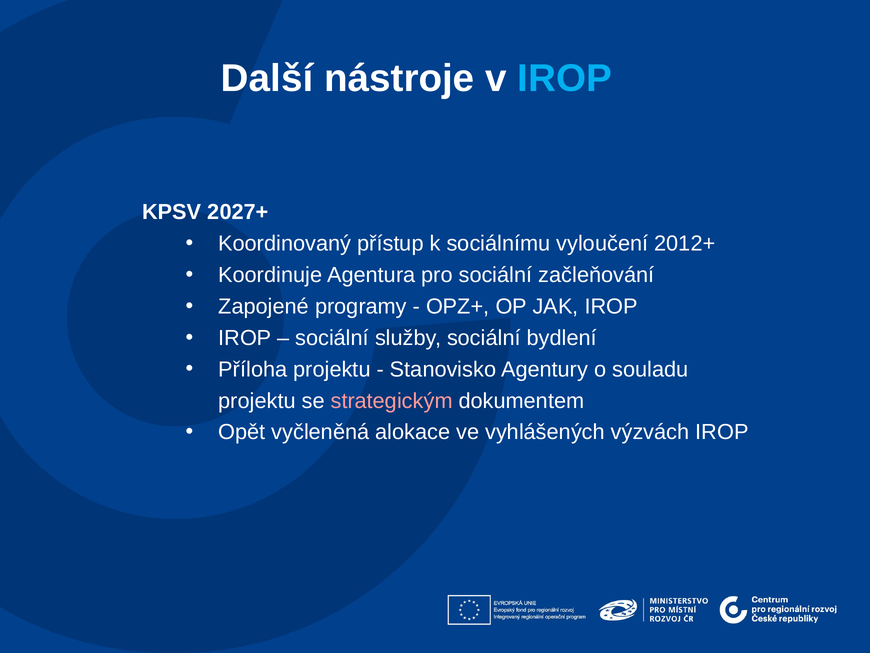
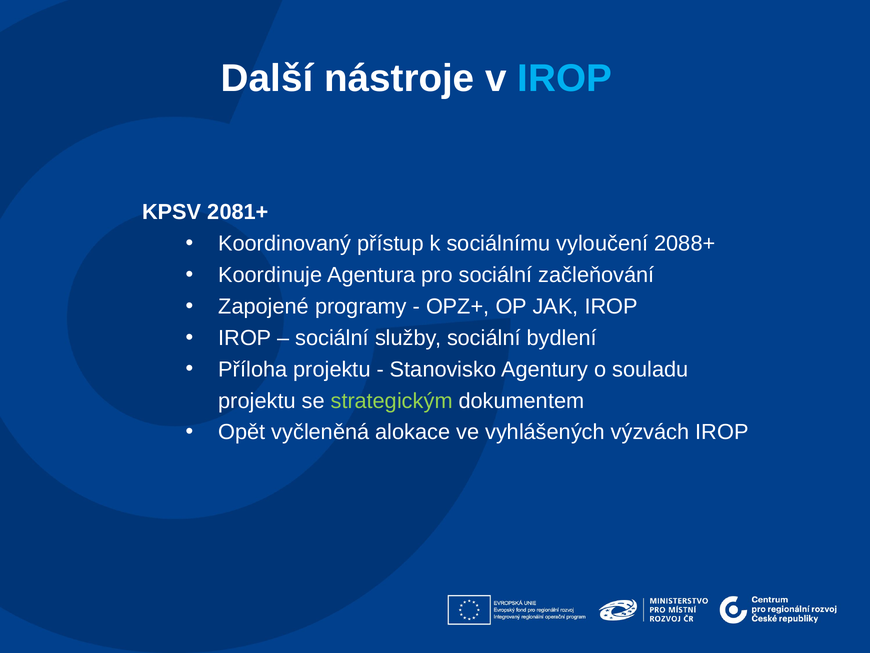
2027+: 2027+ -> 2081+ (238, 212)
2012+: 2012+ -> 2088+ (685, 244)
strategickým colour: pink -> light green (392, 401)
